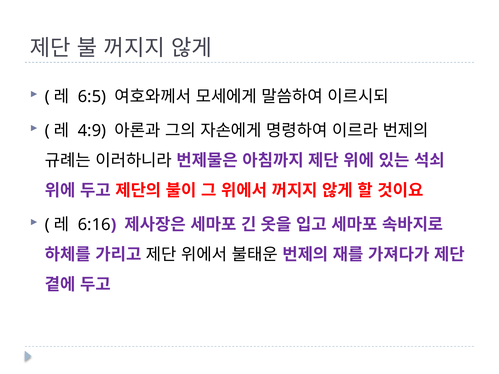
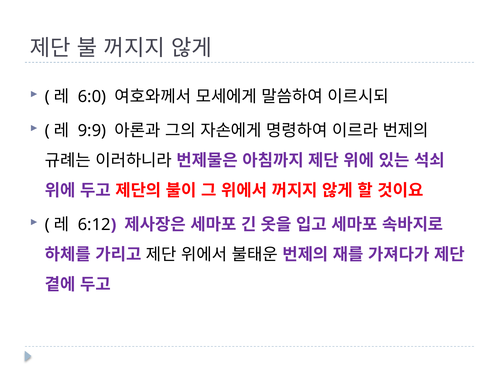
6:5: 6:5 -> 6:0 (92, 97)
4:9: 4:9 -> 9:9 (92, 131)
6:16: 6:16 -> 6:12 (94, 225)
